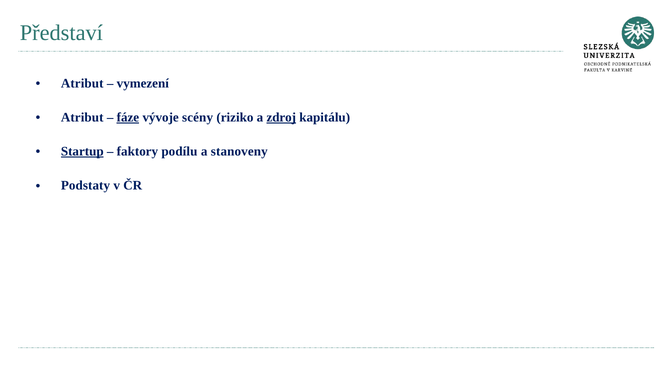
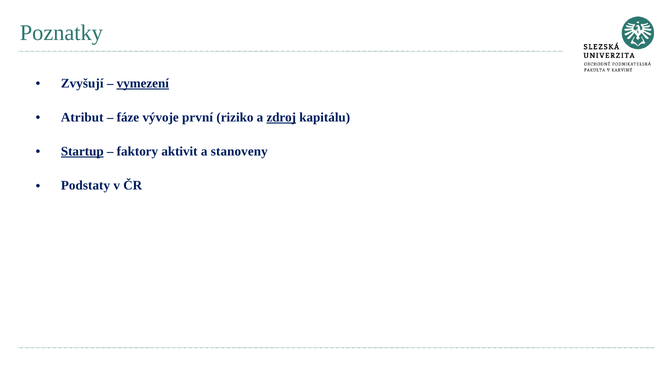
Představí: Představí -> Poznatky (61, 33)
Atribut: Atribut -> Zvyšují (82, 83)
vymezení underline: none -> present (143, 83)
fáze underline: present -> none (128, 117)
scény: scény -> první (198, 117)
podílu: podílu -> aktivit (179, 151)
